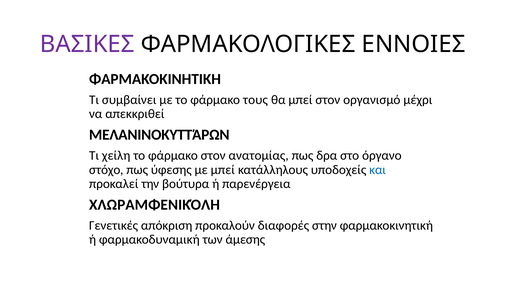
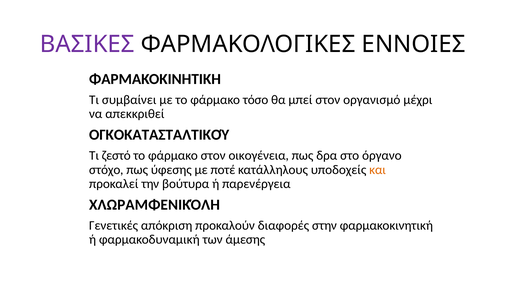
τους: τους -> τόσο (256, 100)
ΜΕΛΑΝΙΝΟΚΥΤΤΆΡΩΝ: ΜΕΛΑΝΙΝΟΚΥΤΤΆΡΩΝ -> ΟΓΚΟΚΑΤΑΣΤΑΛΤΙΚΟΎ (159, 135)
χείλη: χείλη -> ζεστό (116, 155)
ανατομίας: ανατομίας -> οικογένεια (259, 155)
με μπεί: μπεί -> ποτέ (223, 170)
και colour: blue -> orange (378, 170)
